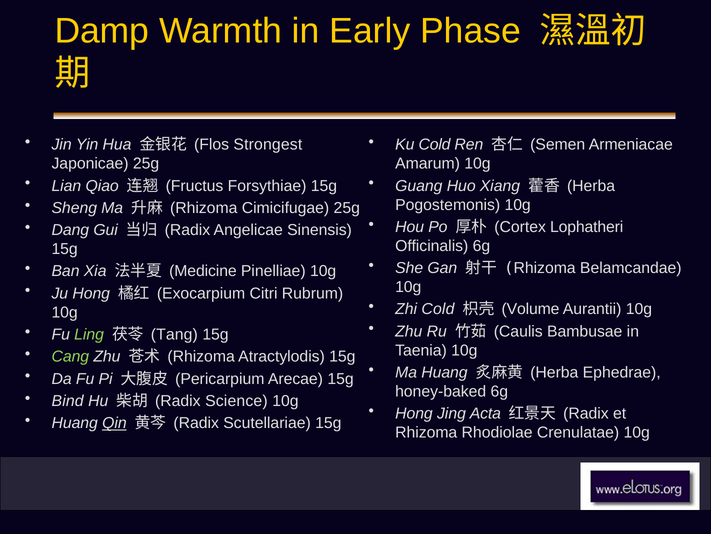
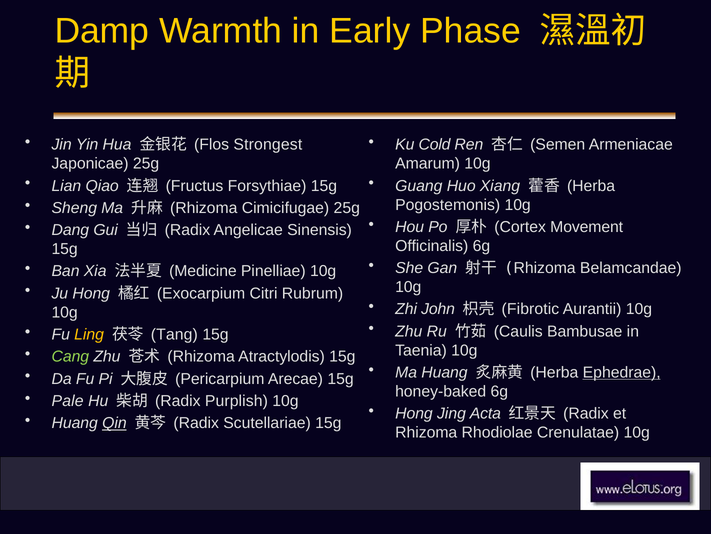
Lophatheri: Lophatheri -> Movement (587, 227)
Zhi Cold: Cold -> John (438, 309)
Volume: Volume -> Fibrotic (530, 309)
Ling colour: light green -> yellow (89, 334)
Ephedrae underline: none -> present (622, 372)
Bind: Bind -> Pale (68, 400)
Science: Science -> Purplish (236, 400)
